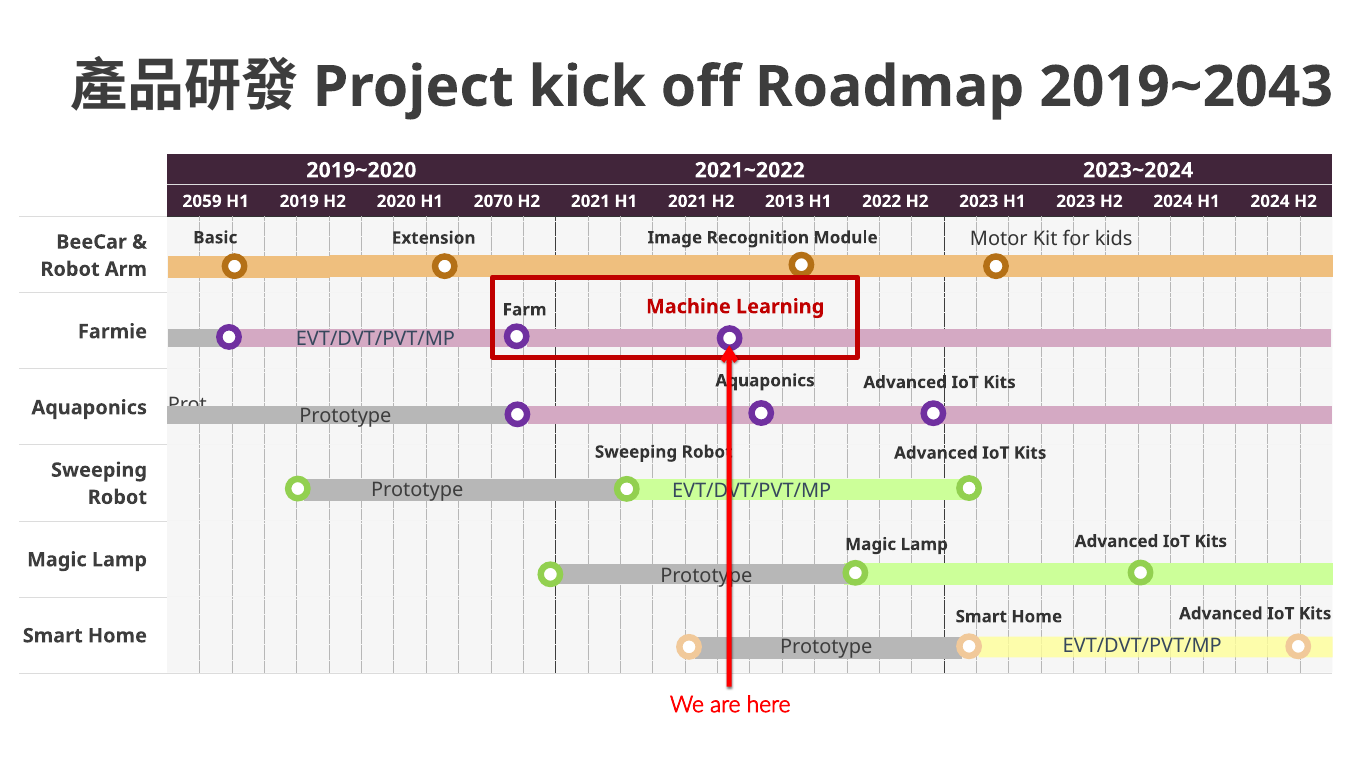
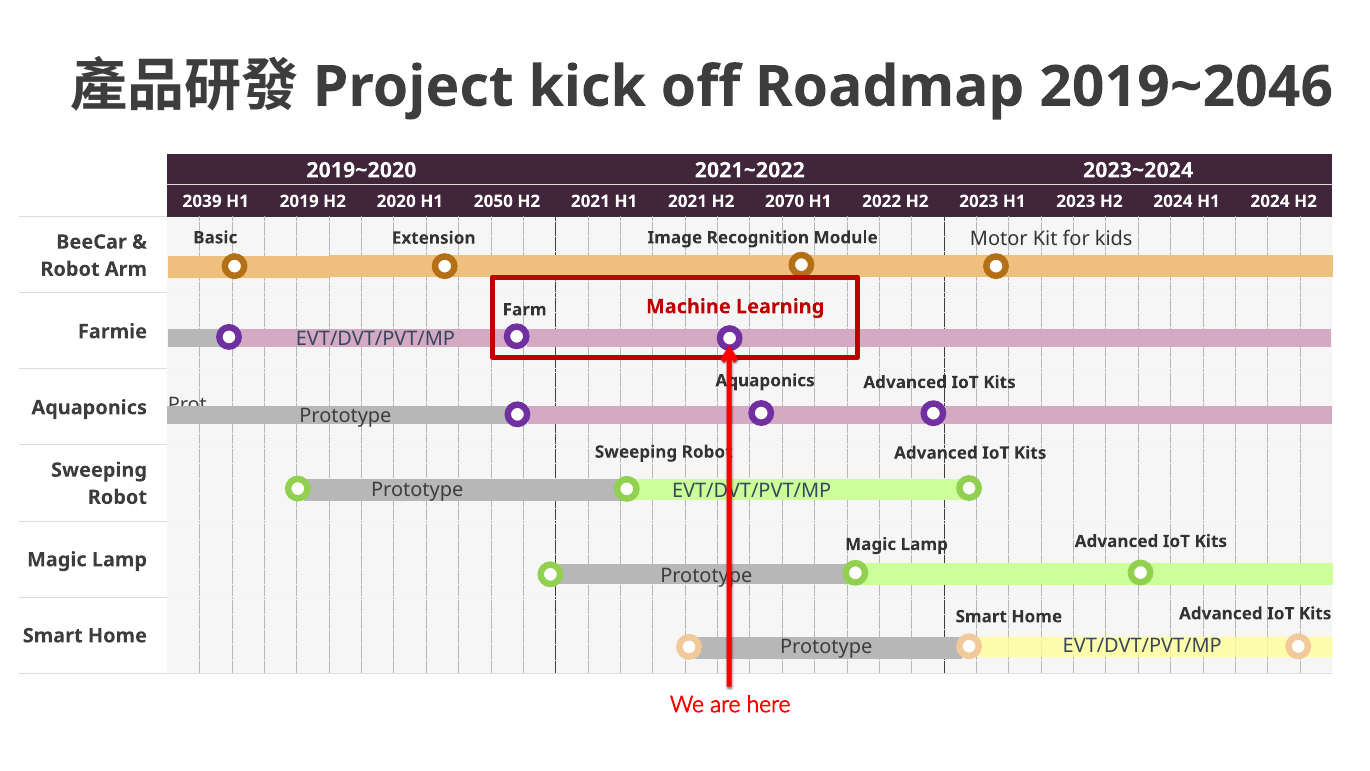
2019~2043: 2019~2043 -> 2019~2046 (1186, 87)
2059: 2059 -> 2039 (202, 201)
2070: 2070 -> 2050 (493, 201)
2013: 2013 -> 2070 (785, 201)
